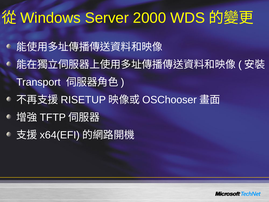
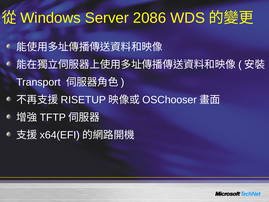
2000: 2000 -> 2086 (150, 18)
